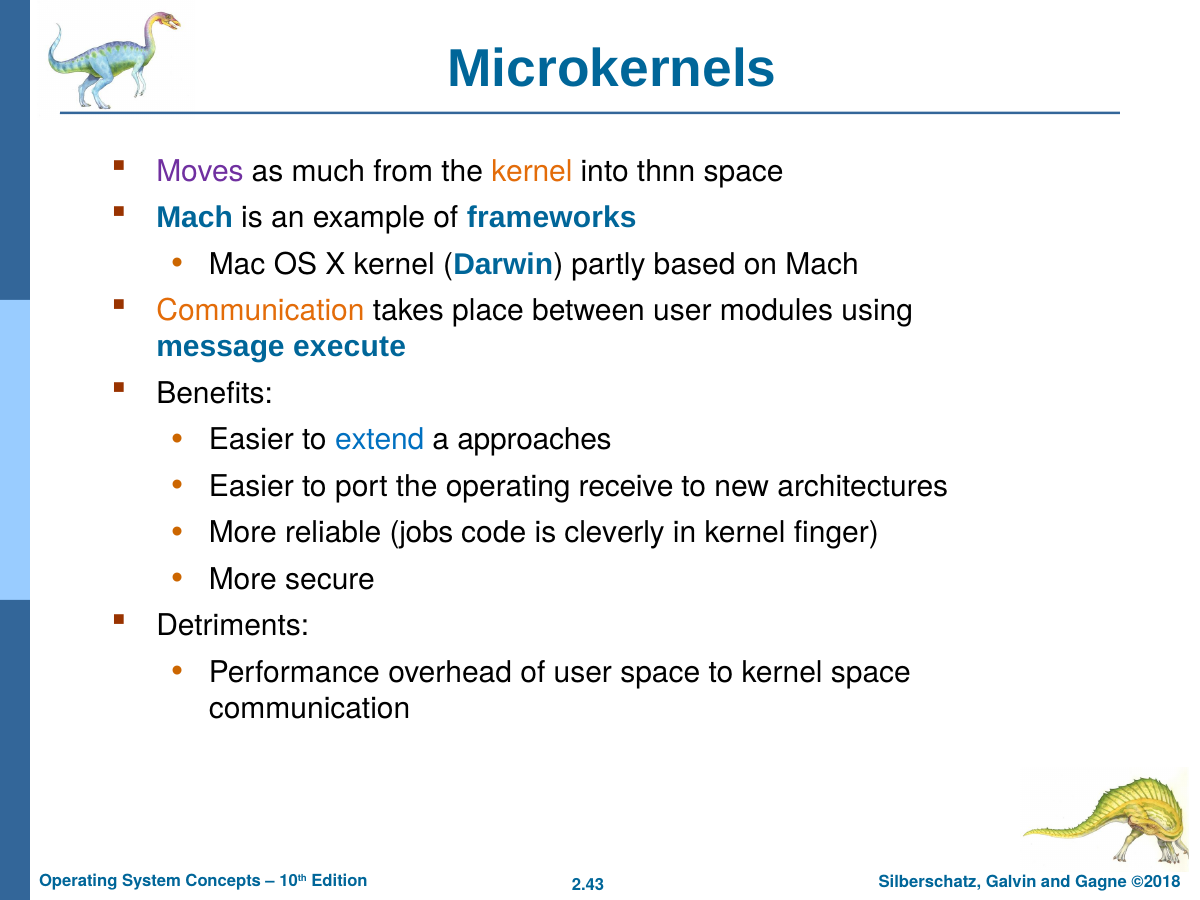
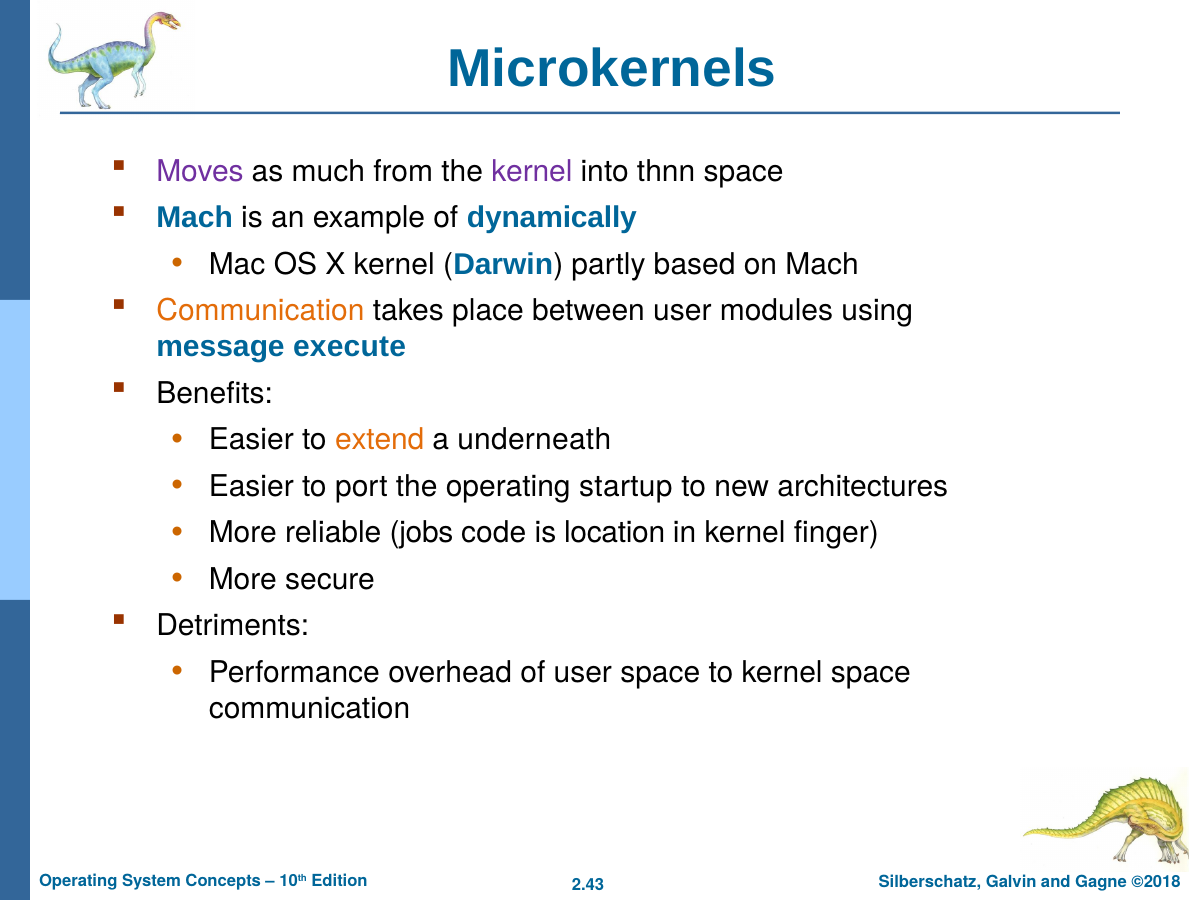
kernel colour: orange -> purple (532, 172)
frameworks: frameworks -> dynamically (552, 218)
extend colour: blue -> orange (380, 440)
approaches: approaches -> underneath (534, 440)
receive: receive -> startup (626, 486)
cleverly: cleverly -> location (615, 533)
